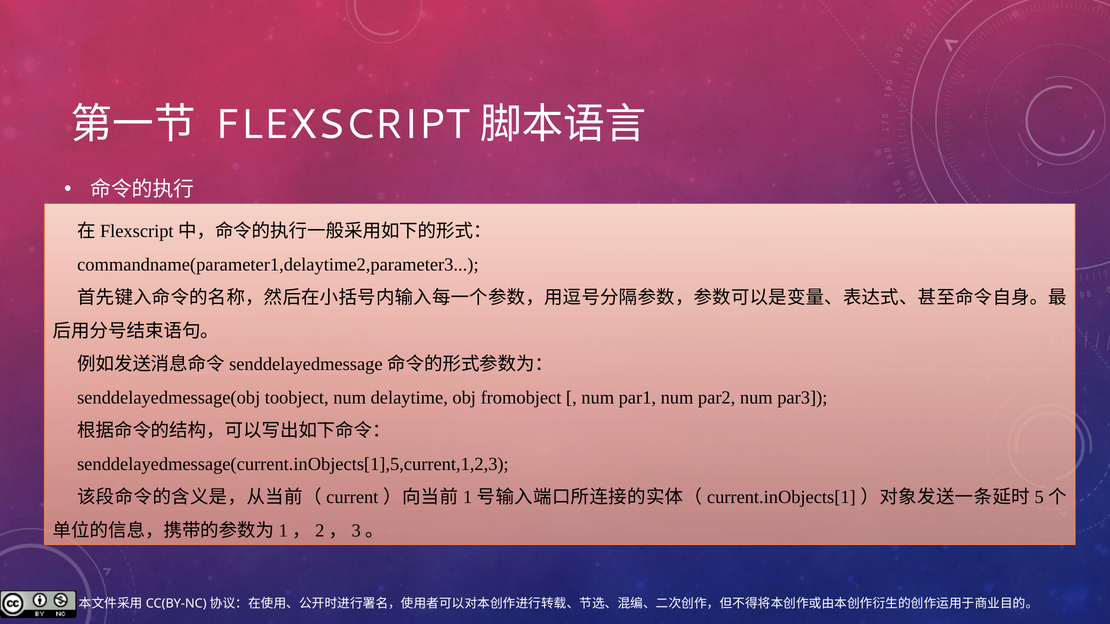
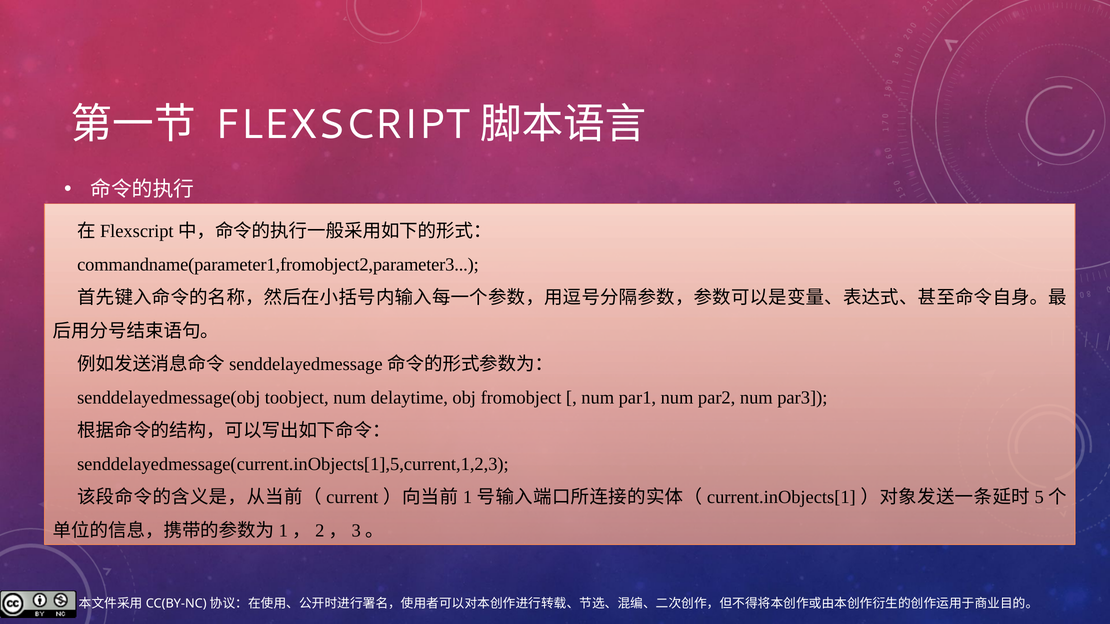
commandname(parameter1,delaytime2,parameter3: commandname(parameter1,delaytime2,parameter3 -> commandname(parameter1,fromobject2,parameter3 (278, 265)
